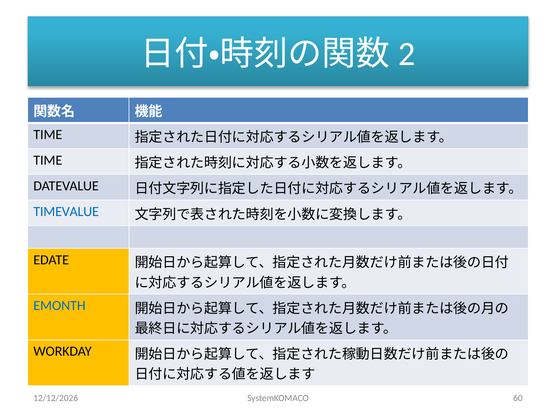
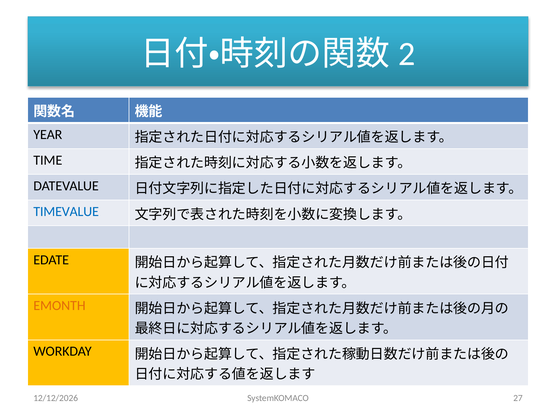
TIME: TIME -> YEAR (48, 134)
EMONTH colour: blue -> orange (59, 306)
60: 60 -> 27 (518, 398)
